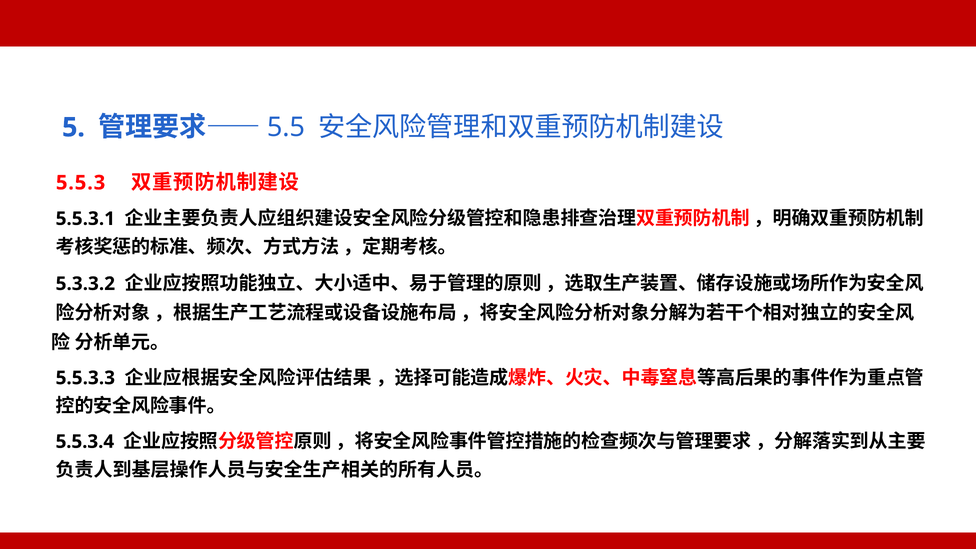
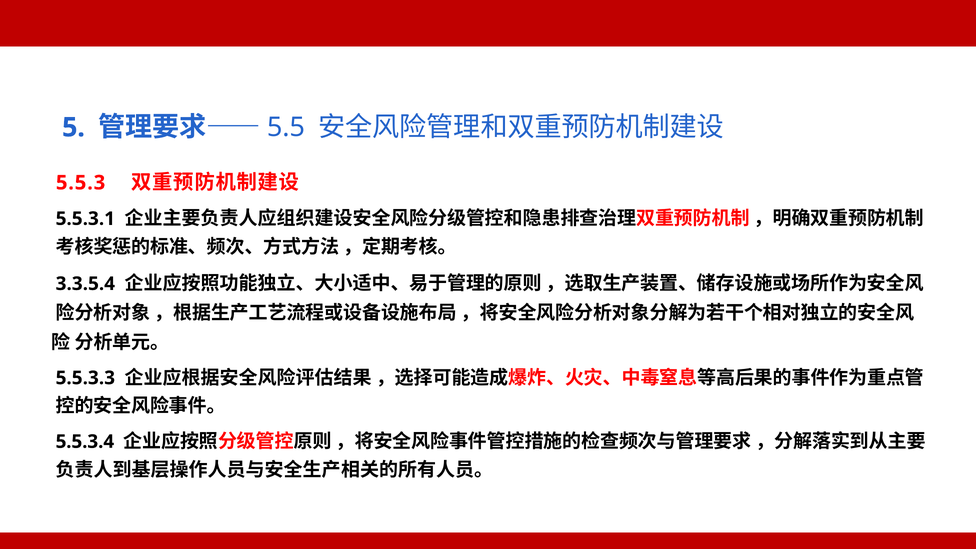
5.3.3.2: 5.3.3.2 -> 3.3.5.4 (85, 284)
